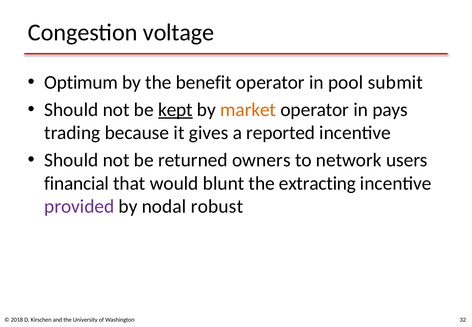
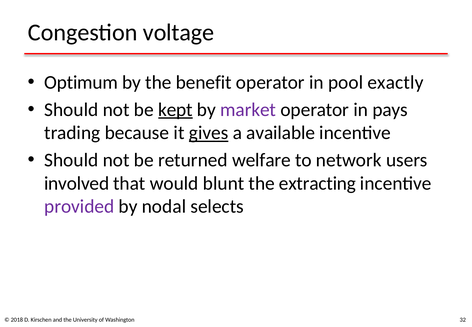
submit: submit -> exactly (396, 82)
market colour: orange -> purple (248, 110)
gives underline: none -> present (209, 133)
reported: reported -> available (281, 133)
owners: owners -> welfare (261, 160)
financial: financial -> involved (77, 183)
robust: robust -> selects (217, 206)
